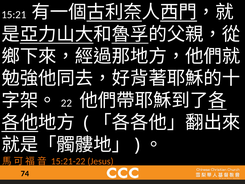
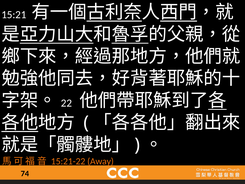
Jesus: Jesus -> Away (101, 161)
